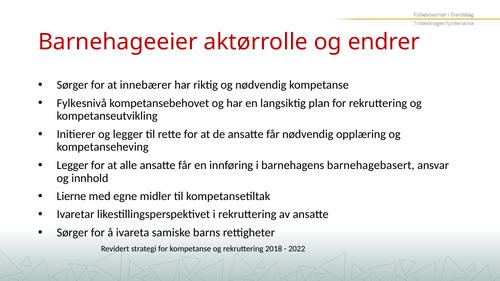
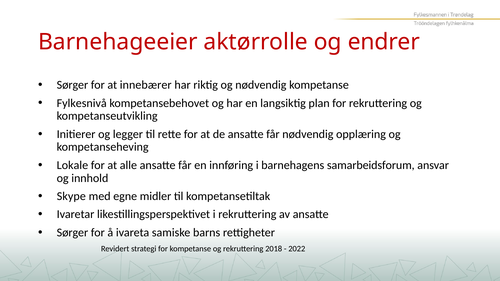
Legger: Legger -> Lokale (72, 165)
barnehagebasert: barnehagebasert -> samarbeidsforum (371, 165)
Lierne: Lierne -> Skype (71, 196)
